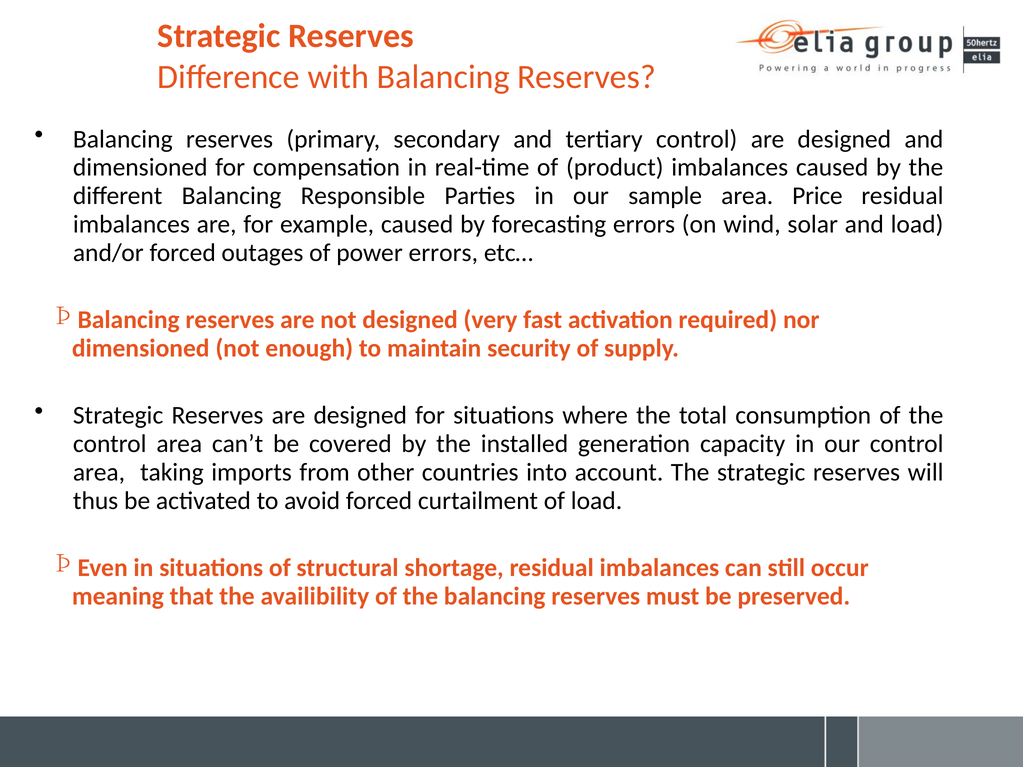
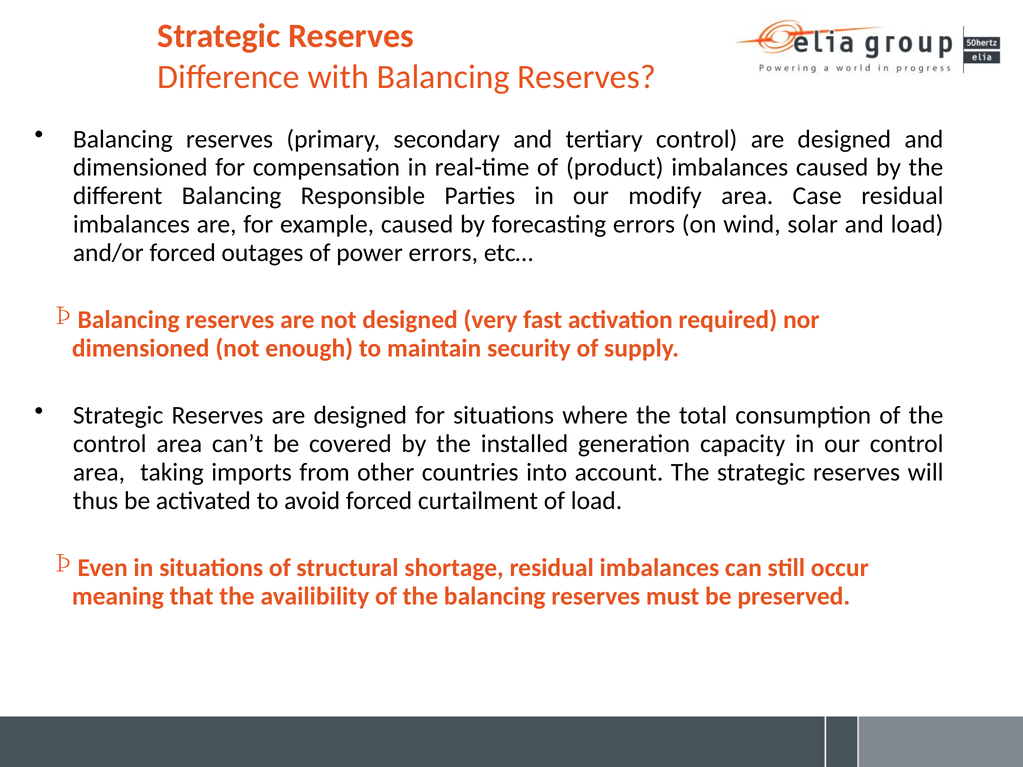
sample: sample -> modify (665, 196)
Price: Price -> Case (817, 196)
